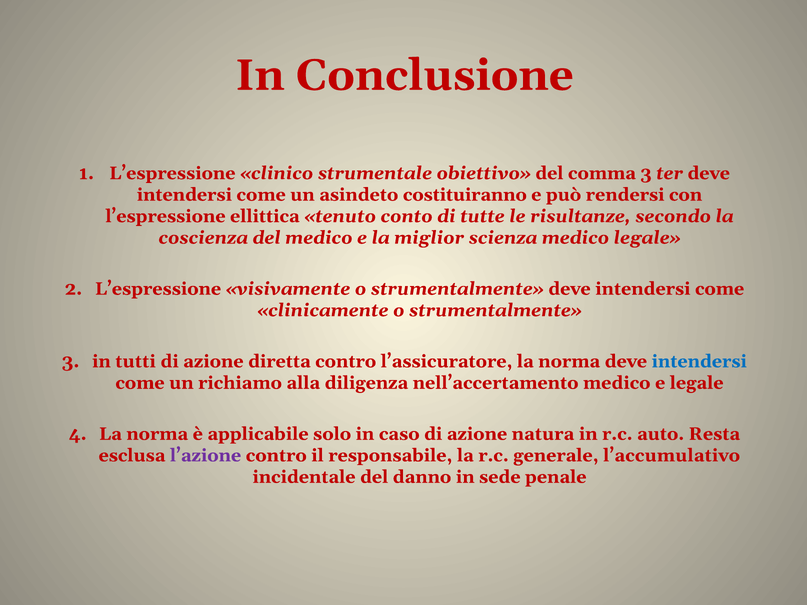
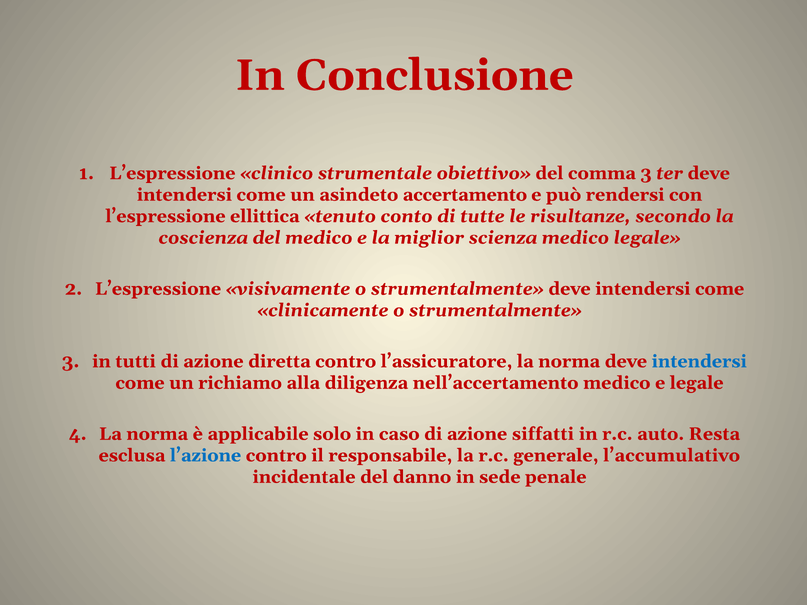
costituiranno: costituiranno -> accertamento (465, 195)
natura: natura -> siffatti (543, 434)
l’azione colour: purple -> blue (206, 456)
